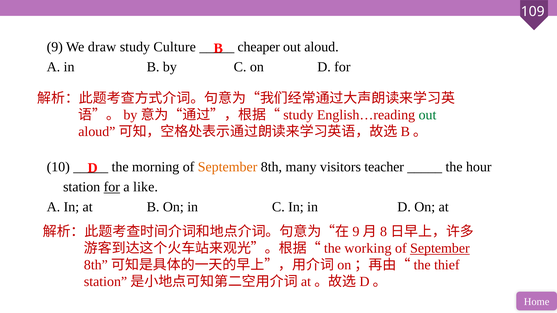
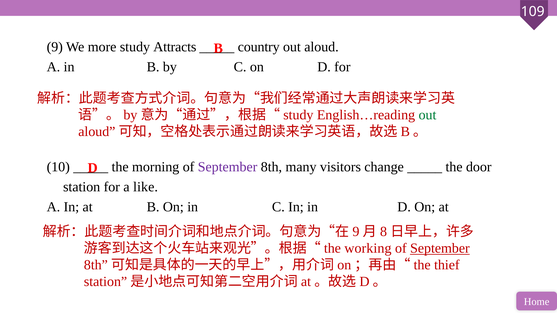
draw: draw -> more (102, 47)
Culture: Culture -> Attracts (175, 47)
cheaper: cheaper -> country (259, 47)
September colour: orange -> purple (228, 167)
teacher: teacher -> change (384, 167)
hour: hour -> door (479, 167)
for underline: present -> none (112, 187)
